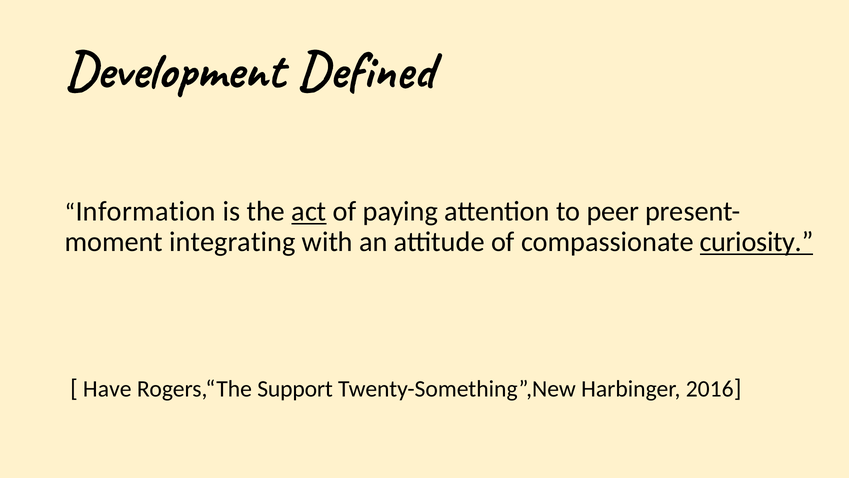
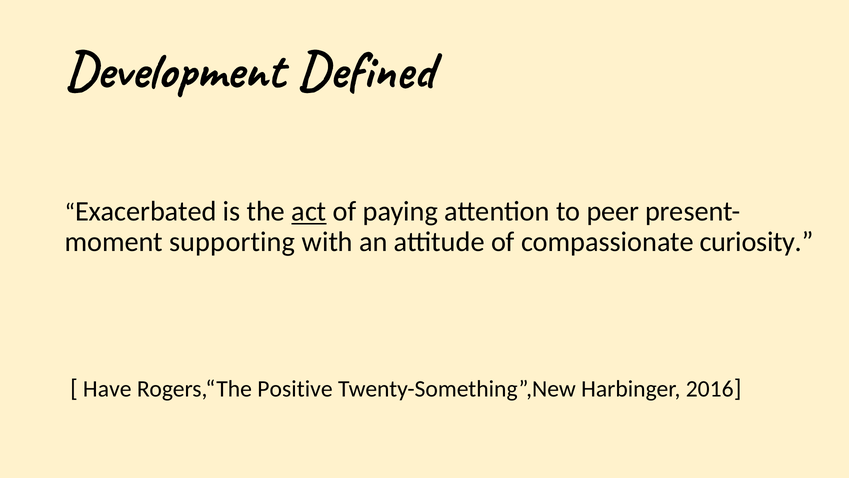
Information: Information -> Exacerbated (146, 211)
integrating: integrating -> supporting (232, 242)
curiosity underline: present -> none (757, 242)
Support: Support -> Positive (295, 389)
